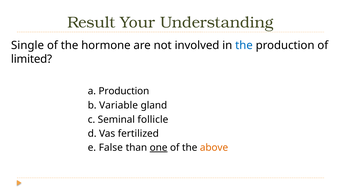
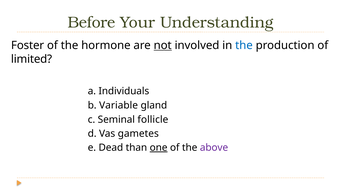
Result: Result -> Before (91, 22)
Single: Single -> Foster (28, 45)
not underline: none -> present (163, 45)
a Production: Production -> Individuals (124, 91)
fertilized: fertilized -> gametes (138, 133)
False: False -> Dead (111, 147)
above colour: orange -> purple (214, 147)
